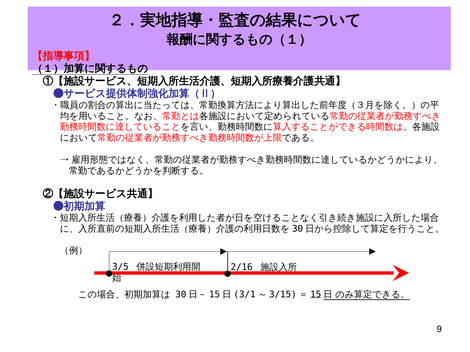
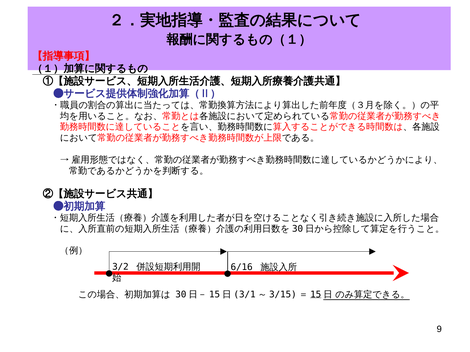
3/5: 3/5 -> 3/2 (120, 267)
2/16: 2/16 -> 6/16 (242, 267)
